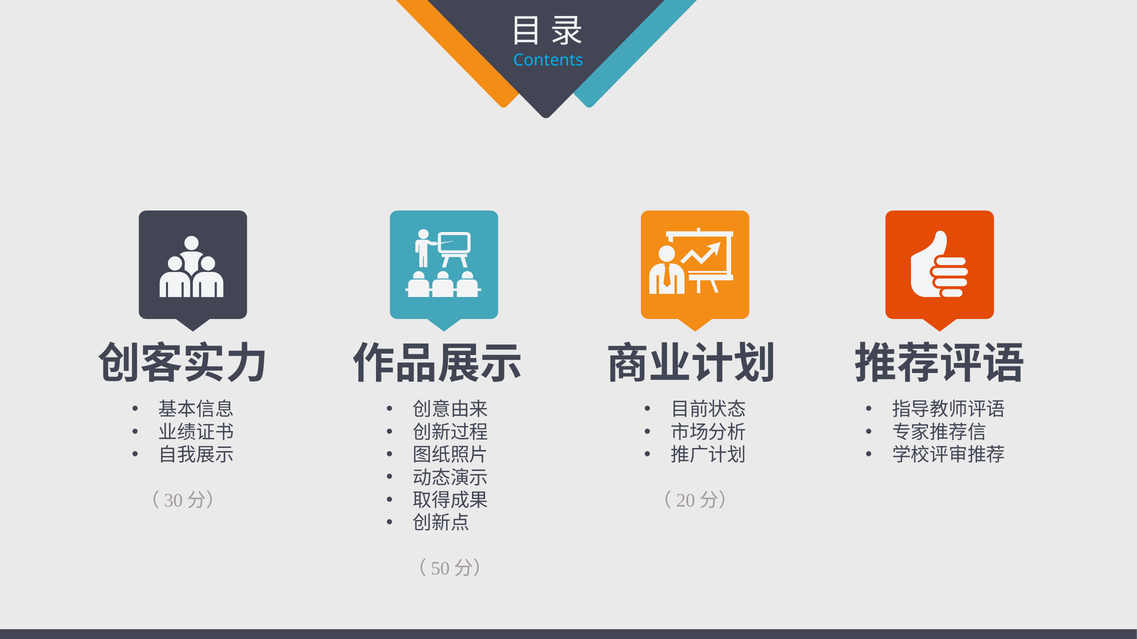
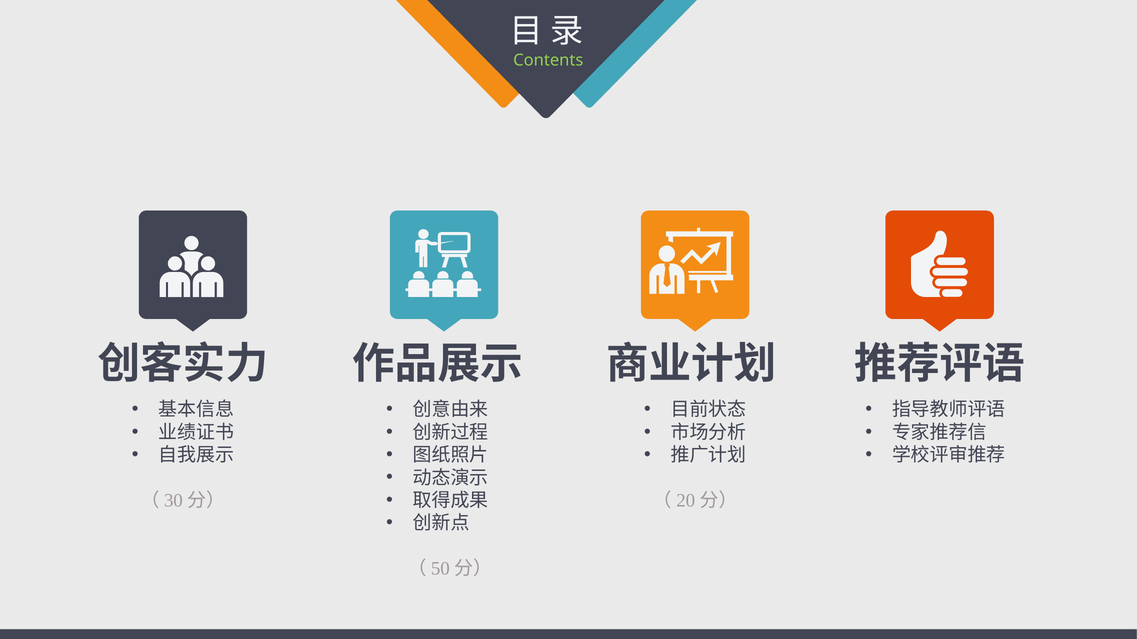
Contents colour: light blue -> light green (548, 60)
